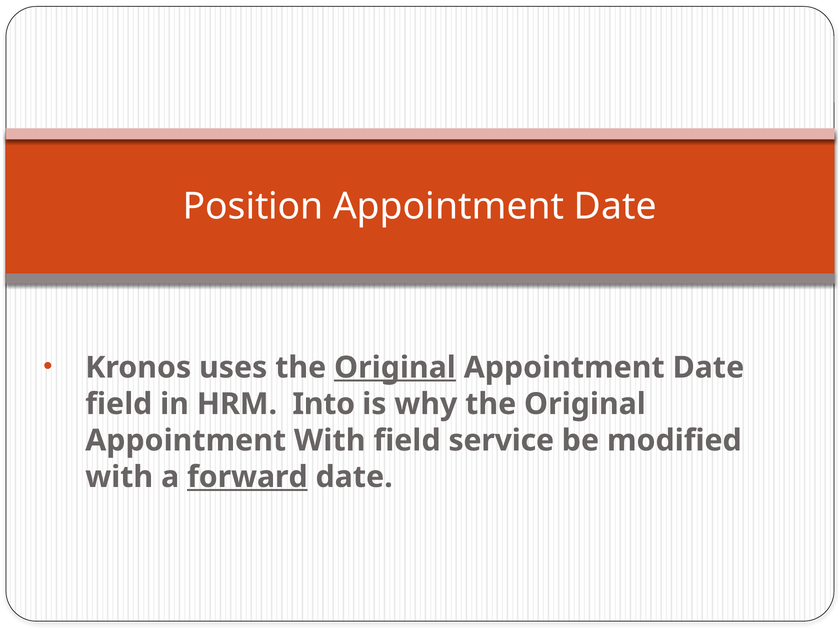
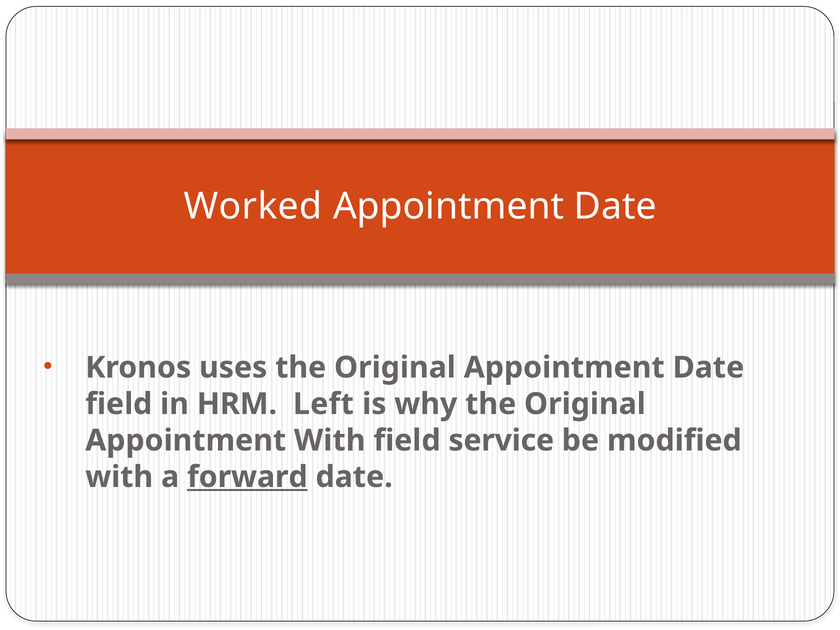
Position: Position -> Worked (253, 206)
Original underline: present -> none (395, 368)
Into: Into -> Left (323, 404)
